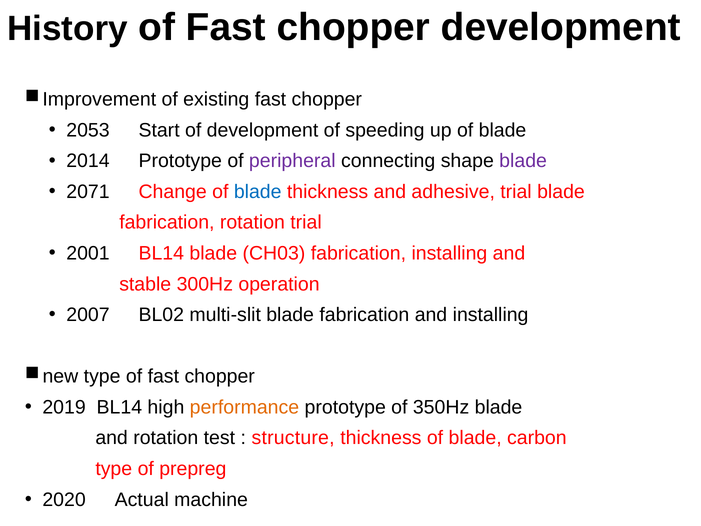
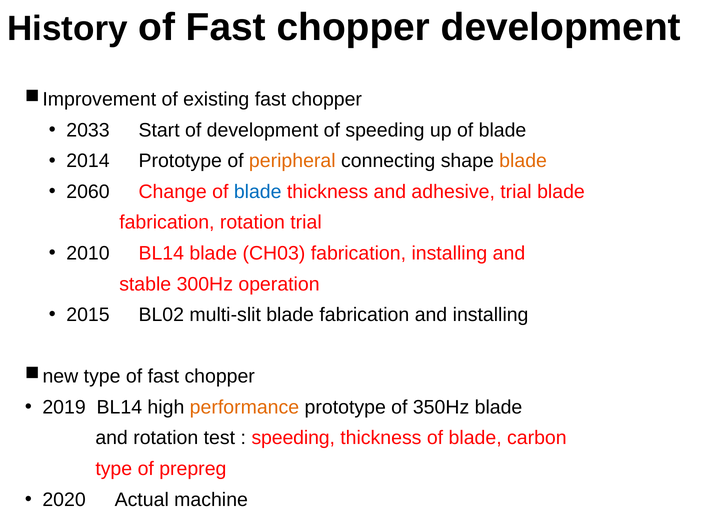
2053: 2053 -> 2033 (88, 130)
peripheral colour: purple -> orange (292, 161)
blade colour: purple -> orange (523, 161)
2071: 2071 -> 2060 (88, 192)
2001: 2001 -> 2010 (88, 253)
2007: 2007 -> 2015 (88, 315)
structure: structure -> speeding (293, 438)
